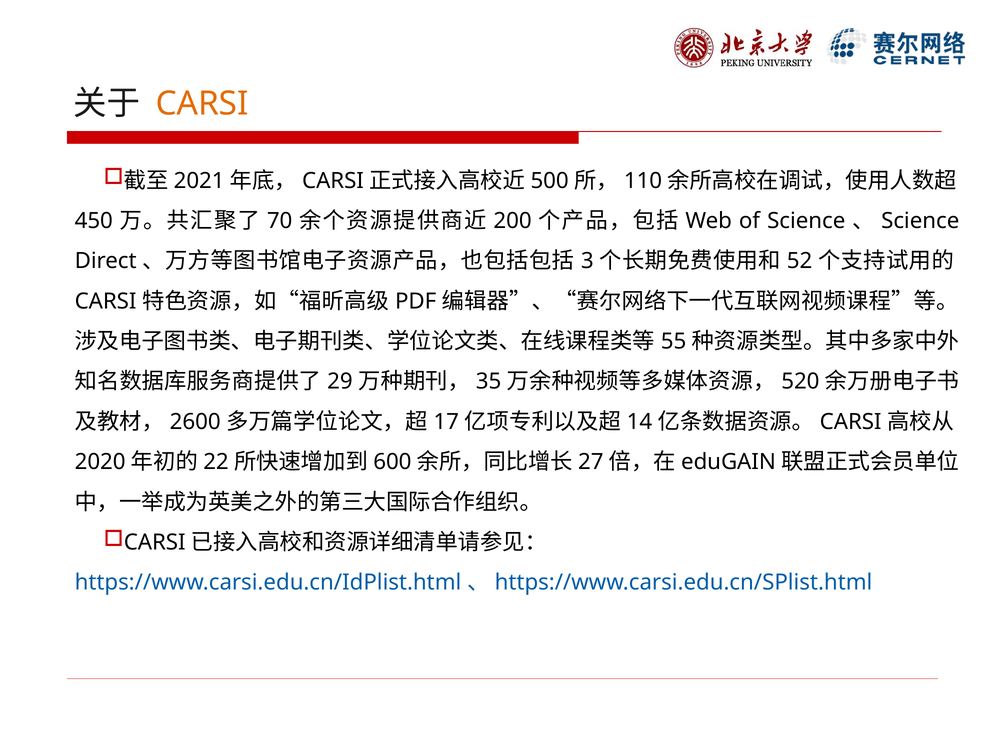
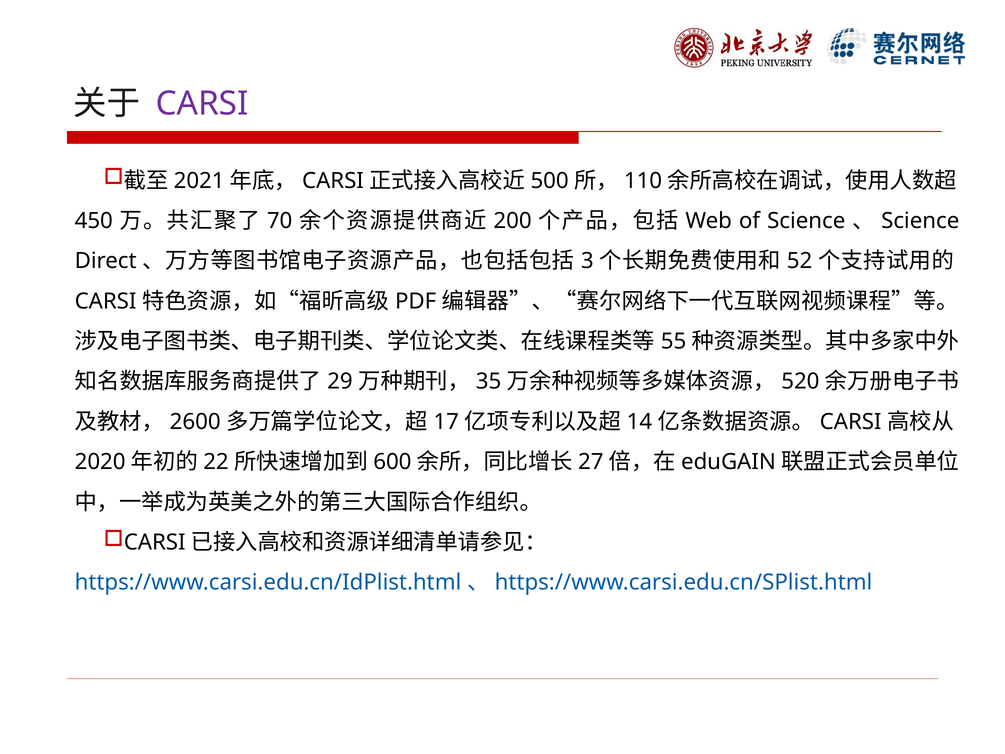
CARSI colour: orange -> purple (202, 104)
